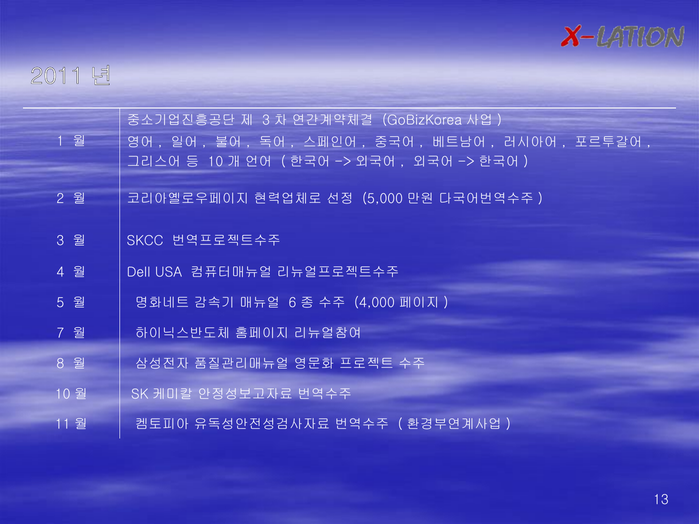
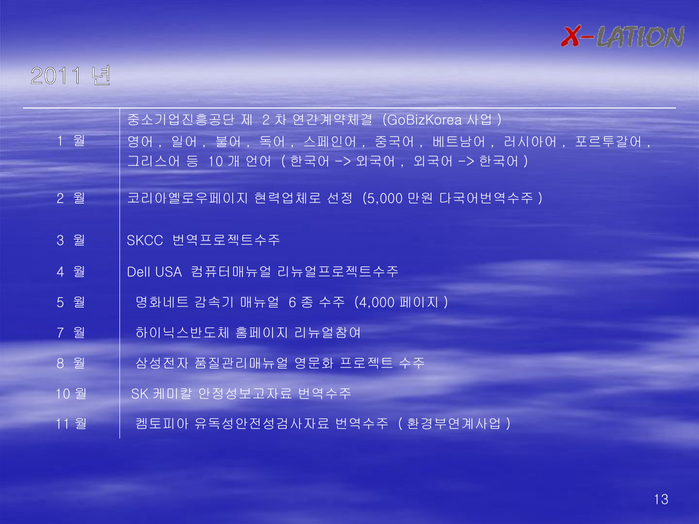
3: 3 -> 2 (266, 120)
